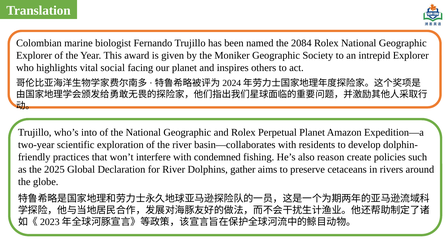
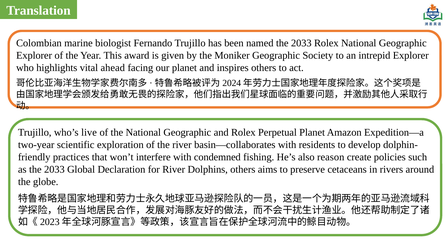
named the 2084: 2084 -> 2033 (301, 43)
social: social -> ahead (113, 68)
into: into -> live (89, 132)
as the 2025: 2025 -> 2033 (54, 169)
Dolphins gather: gather -> others (243, 169)
